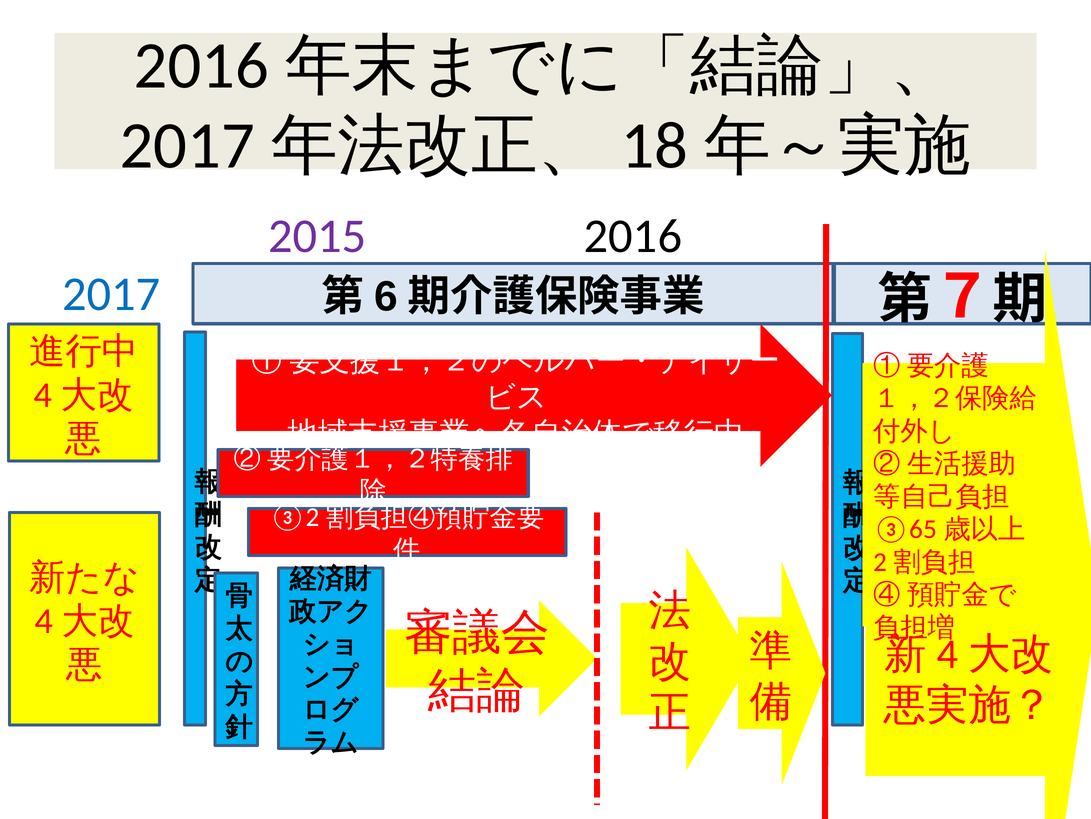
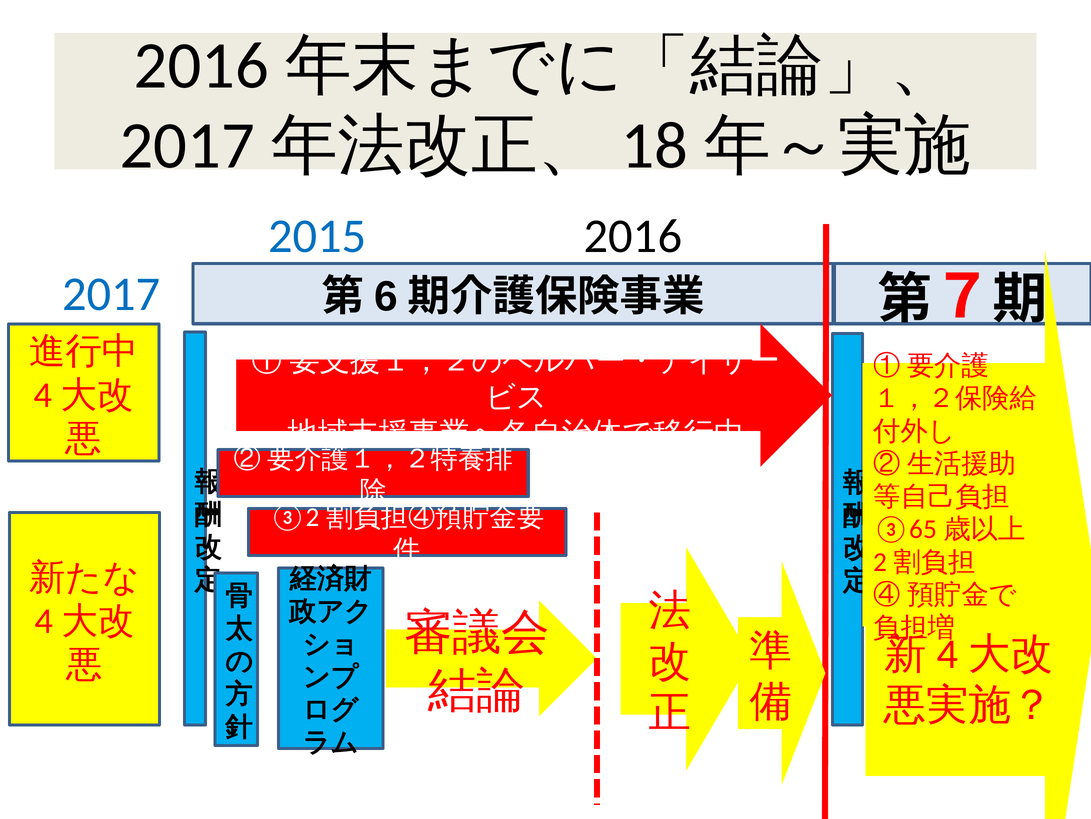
2015 colour: purple -> blue (317, 236)
